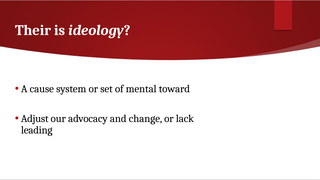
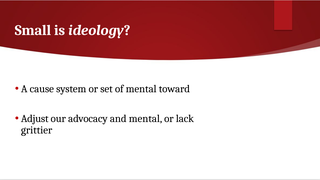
Their: Their -> Small (33, 30)
and change: change -> mental (145, 119)
leading: leading -> grittier (37, 130)
